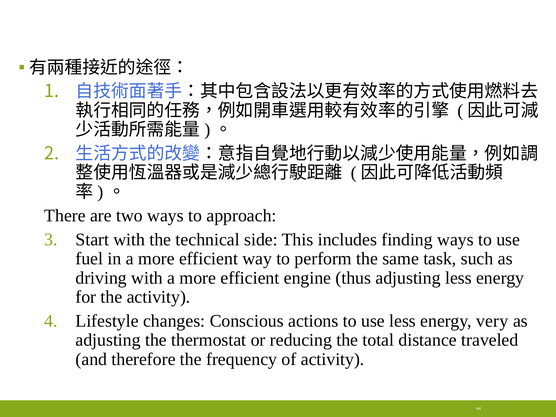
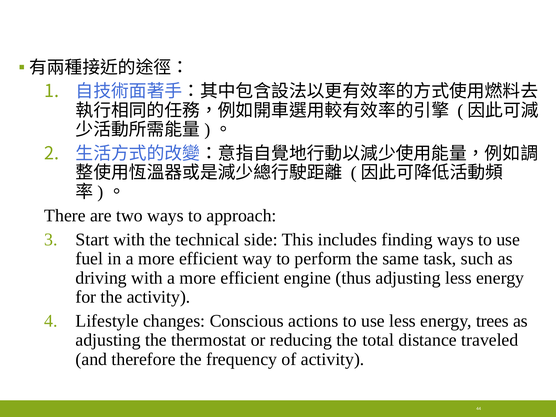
very: very -> trees (492, 321)
